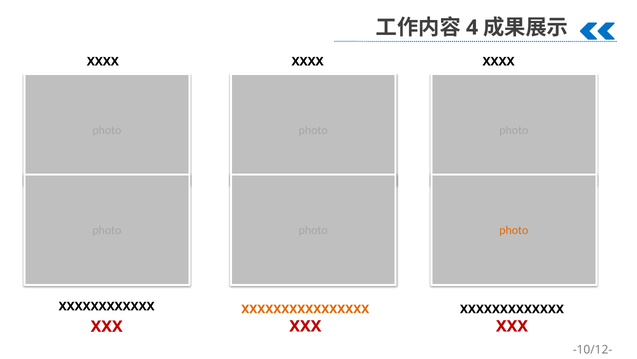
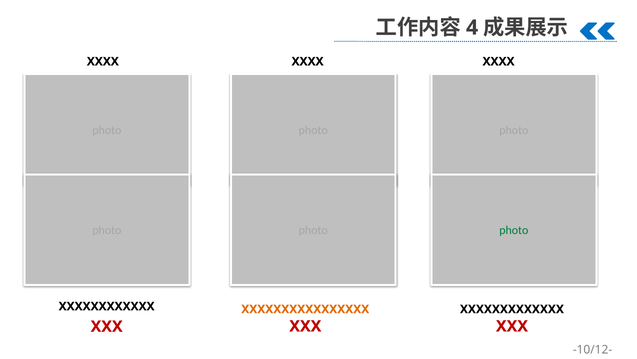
photo colour: orange -> green (514, 231)
